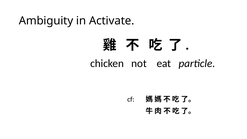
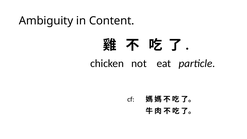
Activate: Activate -> Content (112, 21)
